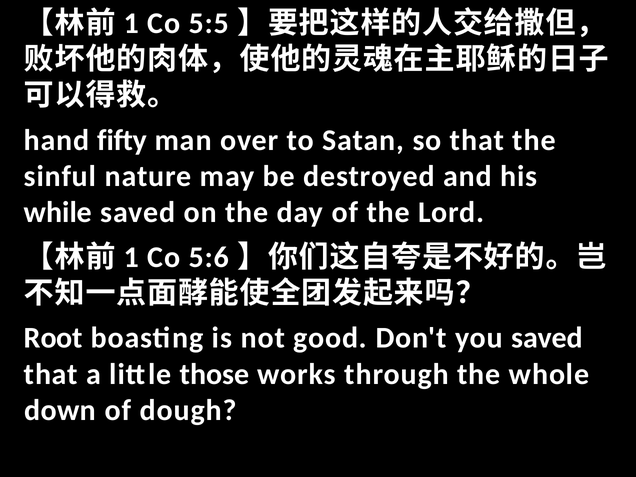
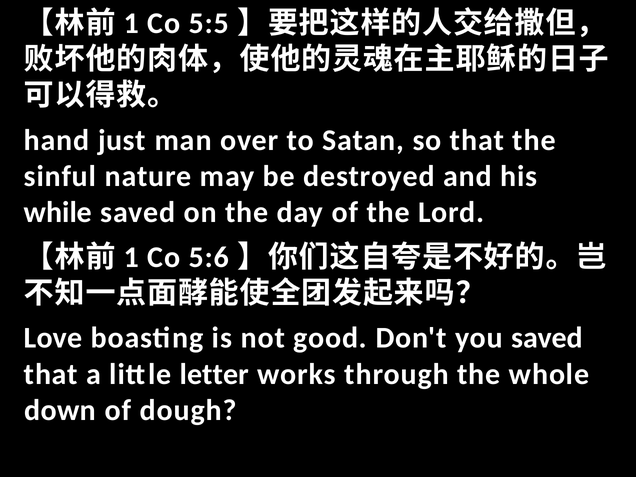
fifty: fifty -> just (122, 140)
Root: Root -> Love (53, 338)
those: those -> letter (214, 374)
